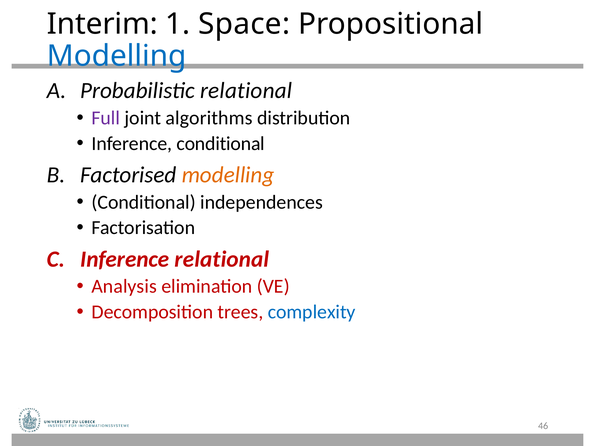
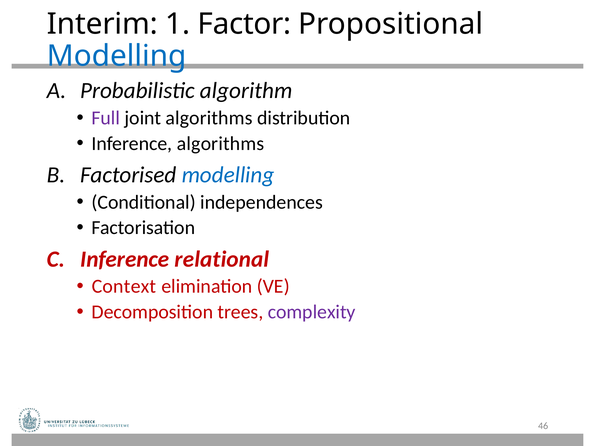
Space: Space -> Factor (244, 24)
Probabilistic relational: relational -> algorithm (246, 91)
Inference conditional: conditional -> algorithms (221, 144)
modelling colour: orange -> blue (228, 175)
Analysis: Analysis -> Context (124, 287)
complexity colour: blue -> purple (312, 312)
